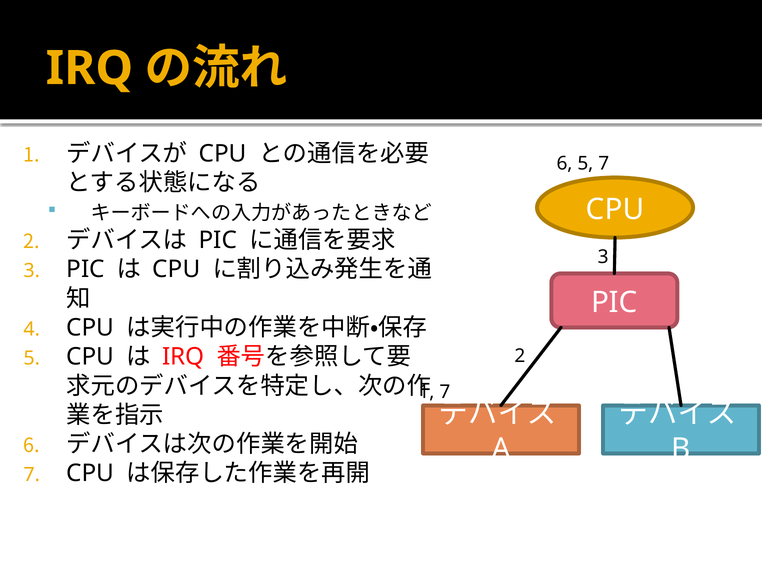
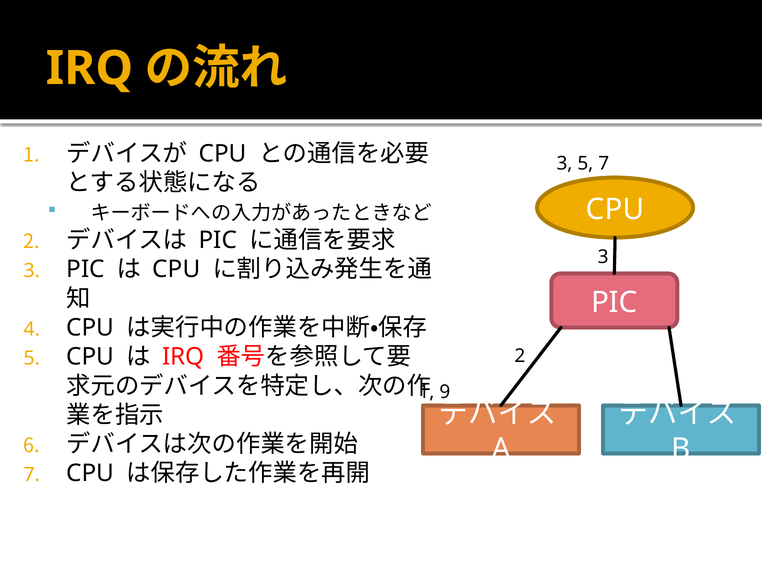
6: 6 -> 3 (564, 163)
7: 7 -> 9 (445, 392)
